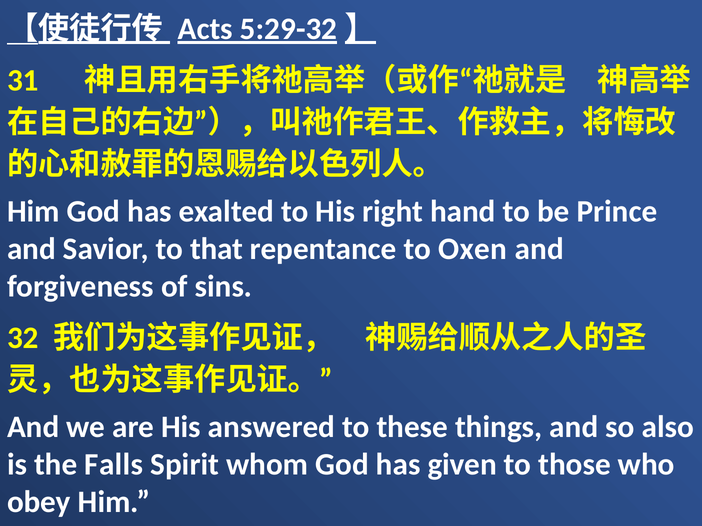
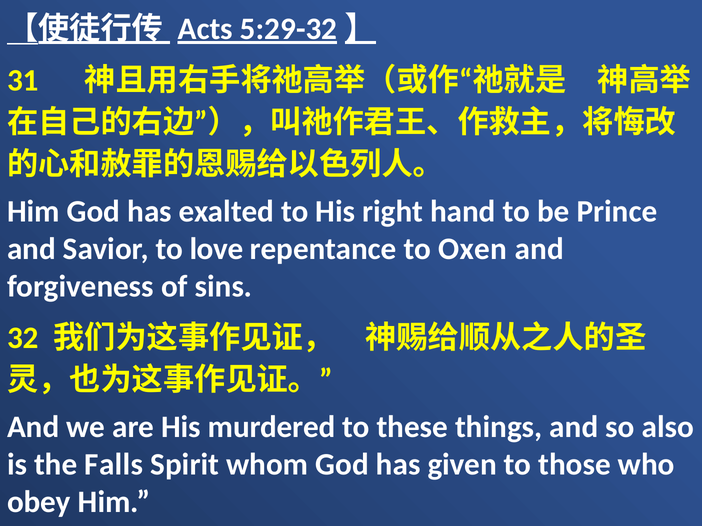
that: that -> love (217, 249)
answered: answered -> murdered (272, 427)
